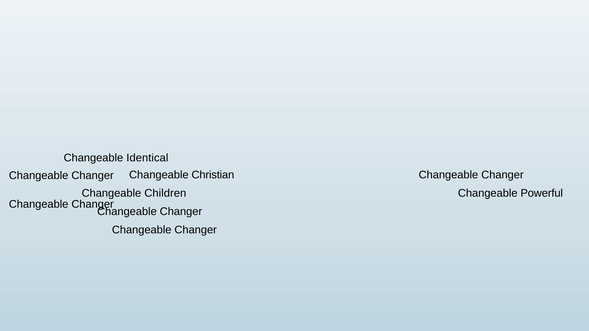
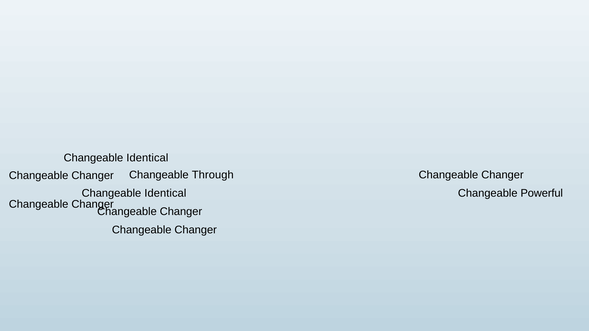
Christian: Christian -> Through (213, 175)
Children: Children -> Identical (165, 193)
